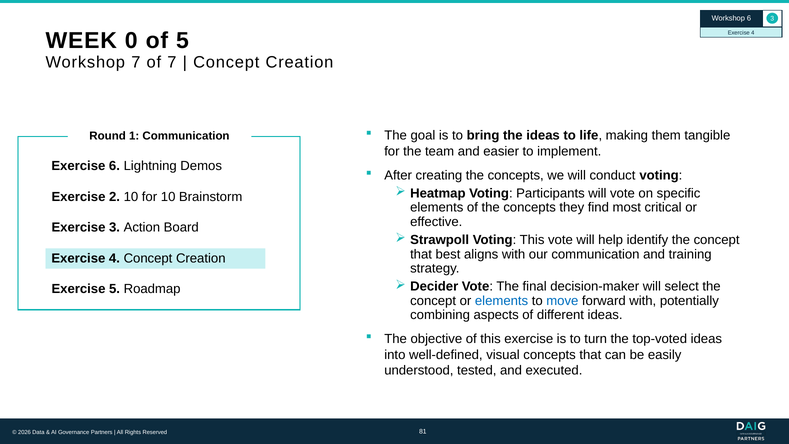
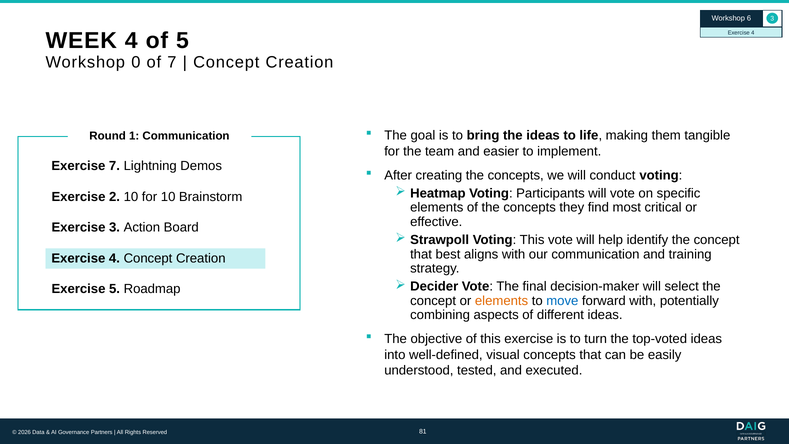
WEEK 0: 0 -> 4 (131, 41)
Workshop 7: 7 -> 0 (136, 62)
Exercise 6: 6 -> 7 (114, 166)
elements colour: blue -> orange (502, 301)
